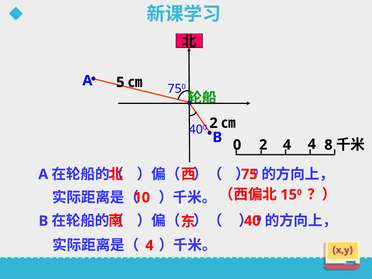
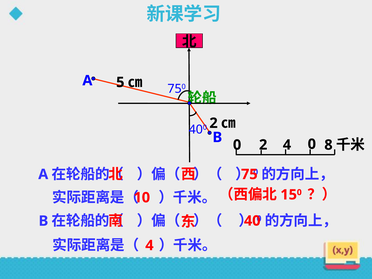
2 4: 4 -> 0 (312, 144)
